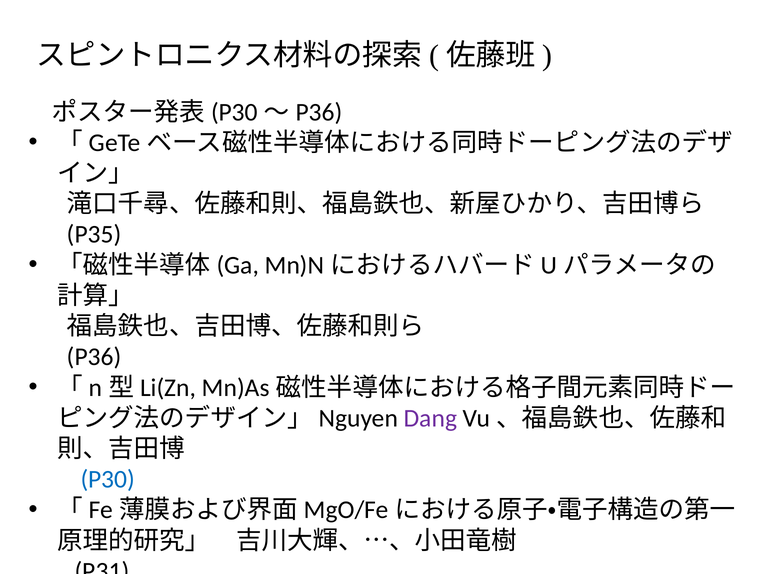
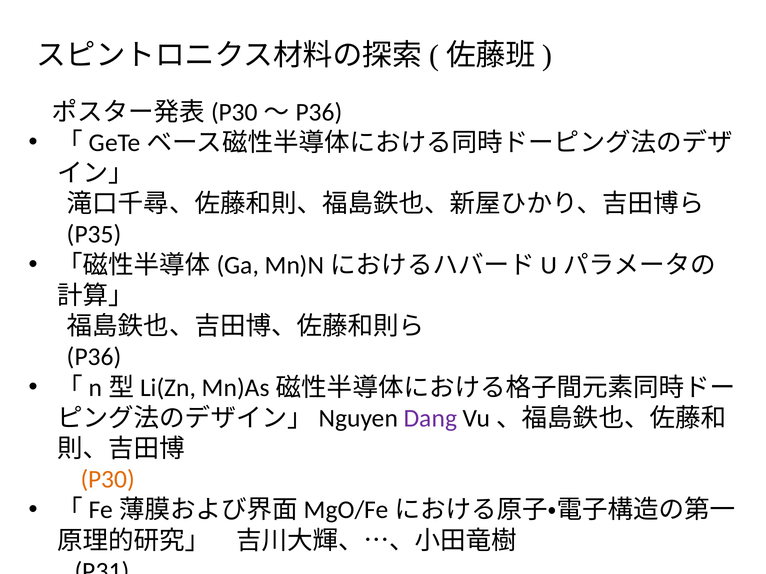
P30 colour: blue -> orange (108, 480)
